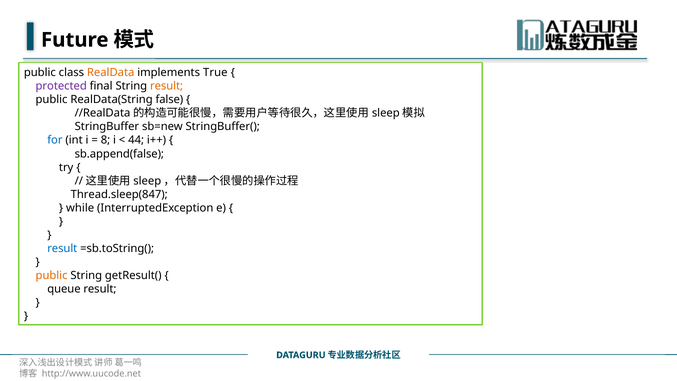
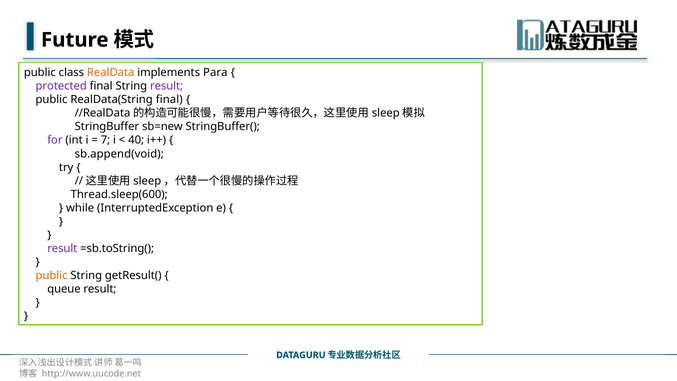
True: True -> Para (215, 72)
result colour: orange -> purple (167, 86)
RealData(String false: false -> final (169, 100)
for colour: blue -> purple (55, 140)
8: 8 -> 7 (105, 140)
44: 44 -> 40 (136, 140)
sb.append(false: sb.append(false -> sb.append(void (119, 154)
Thread.sleep(847: Thread.sleep(847 -> Thread.sleep(600 (119, 194)
result colour: blue -> purple (62, 248)
